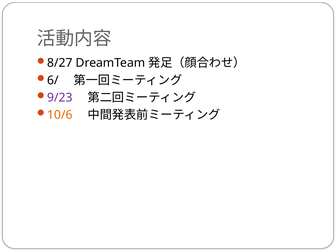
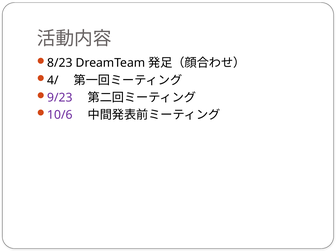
8/27: 8/27 -> 8/23 (60, 63)
6/: 6/ -> 4/ (53, 80)
10/6 colour: orange -> purple (60, 115)
